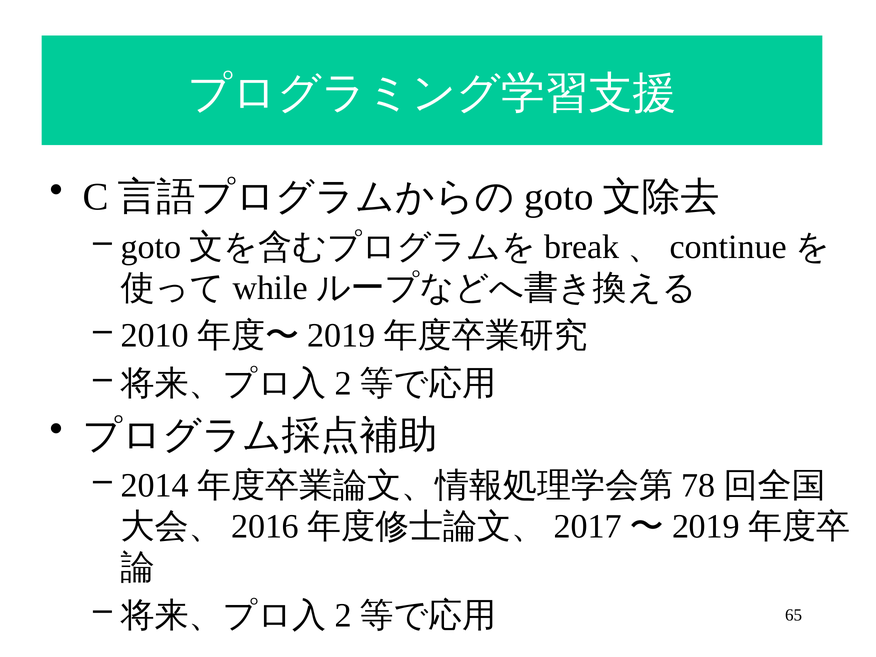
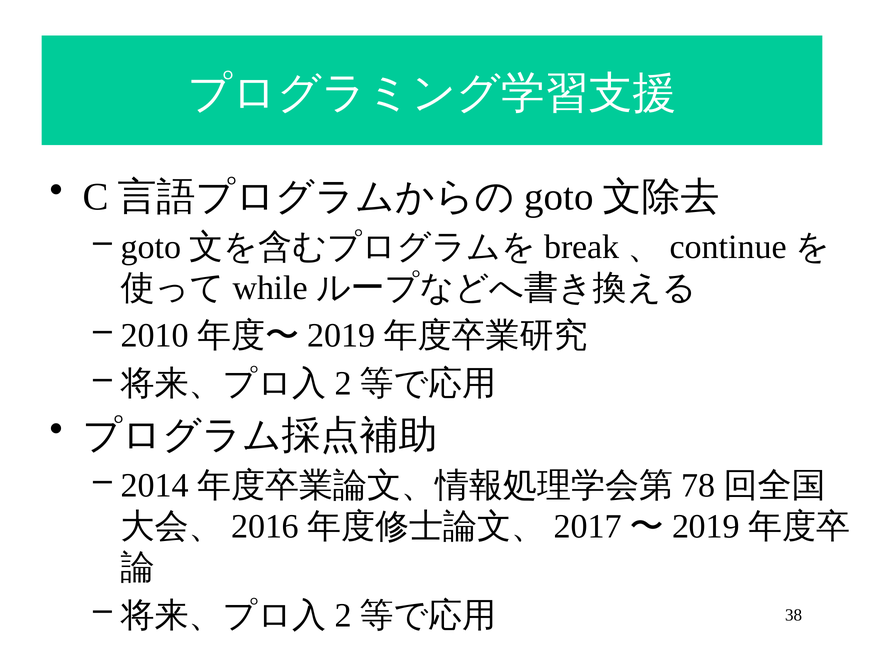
65: 65 -> 38 (794, 615)
